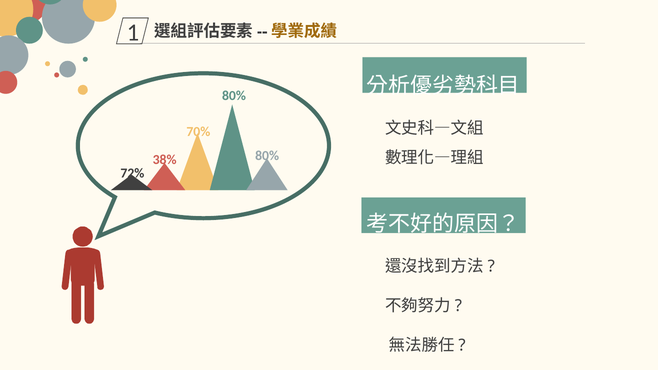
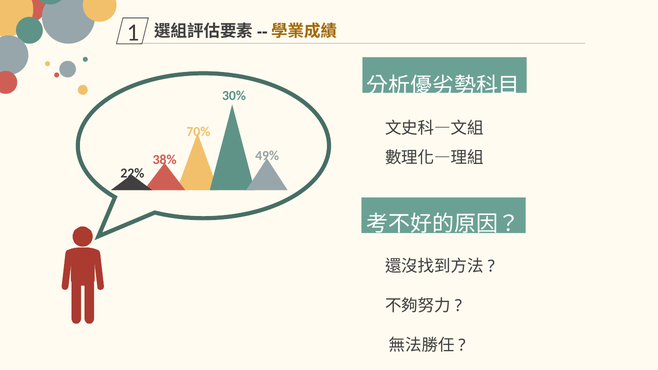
80%: 80% -> 30% (234, 96)
80%: 80% -> 49% (267, 156)
72%: 72% -> 22% (132, 173)
